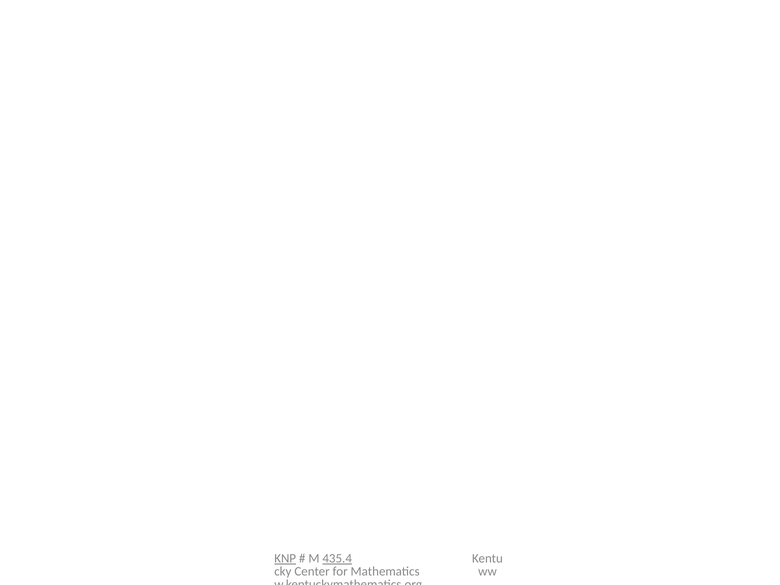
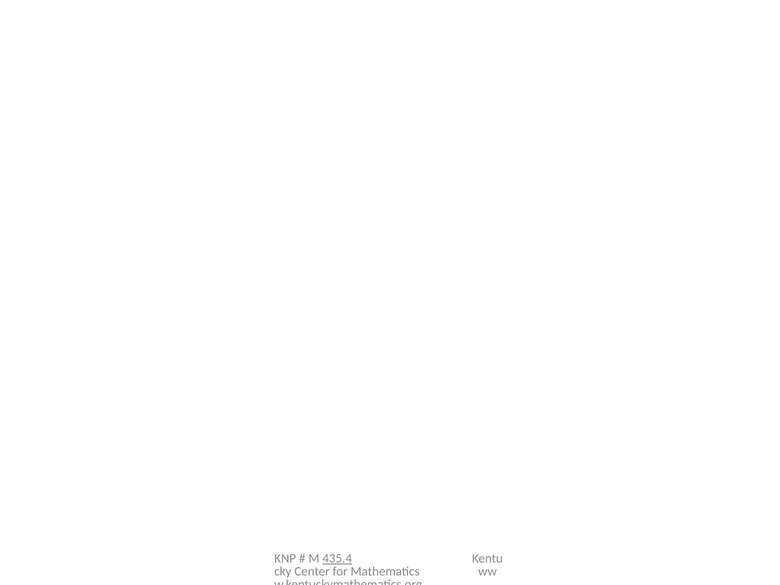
KNP underline: present -> none (285, 559)
